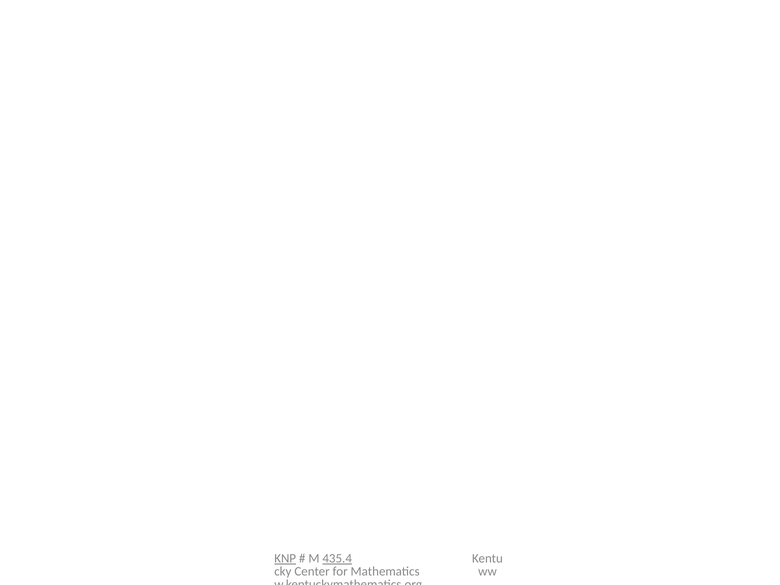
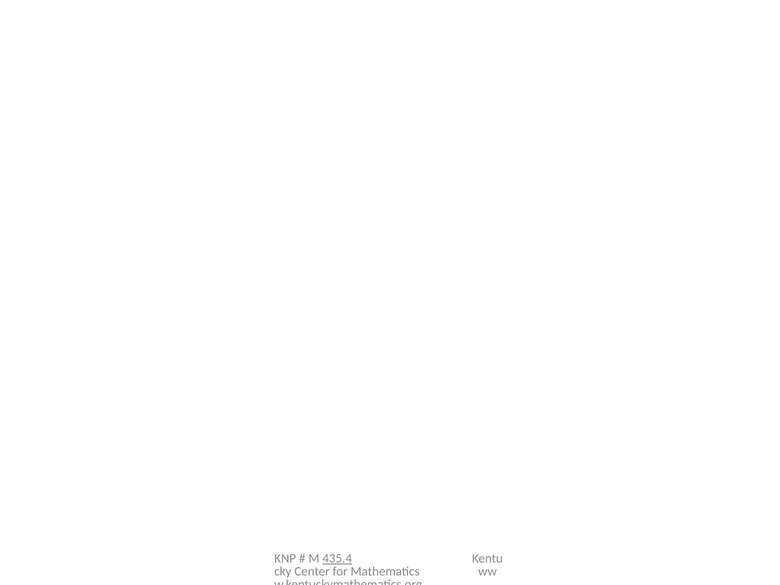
KNP underline: present -> none (285, 559)
